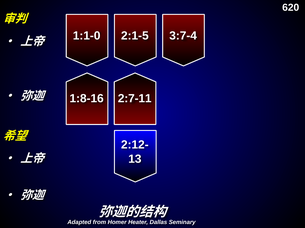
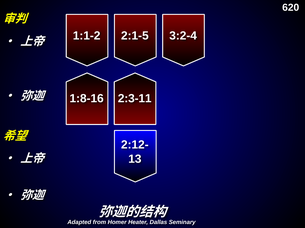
1:1-0: 1:1-0 -> 1:1-2 (87, 36)
3:7-4: 3:7-4 -> 3:2-4 (183, 36)
2:7-11: 2:7-11 -> 2:3-11 (135, 99)
